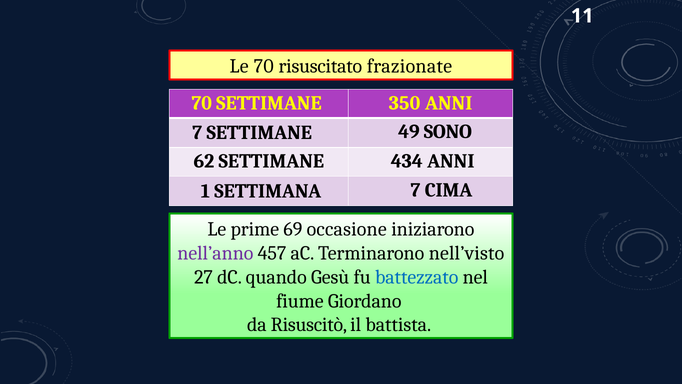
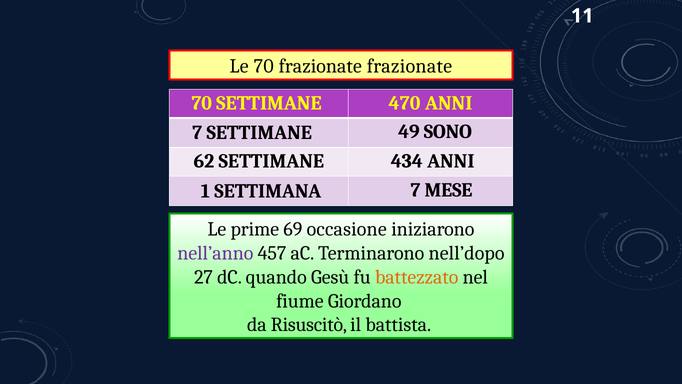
70 risuscitato: risuscitato -> frazionate (320, 66)
350: 350 -> 470 (405, 103)
CIMA: CIMA -> MESE (449, 190)
nell’visto: nell’visto -> nell’dopo (467, 253)
battezzato colour: blue -> orange (417, 277)
